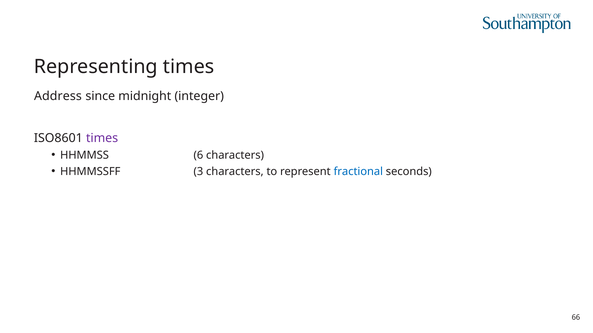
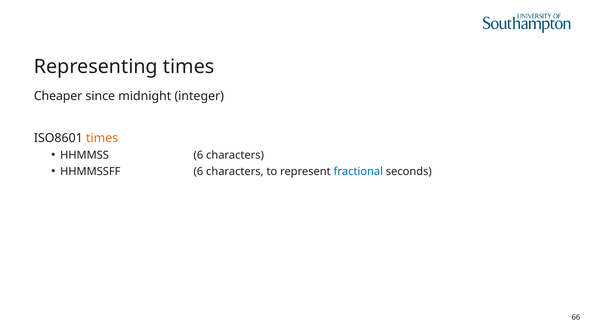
Address: Address -> Cheaper (58, 96)
times colour: purple -> orange (102, 138)
HHMMSSFF 3: 3 -> 6 (198, 172)
